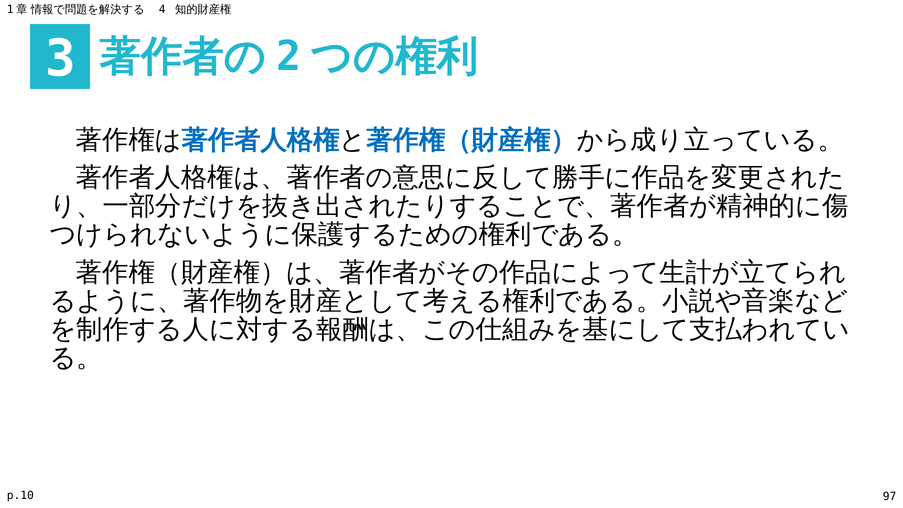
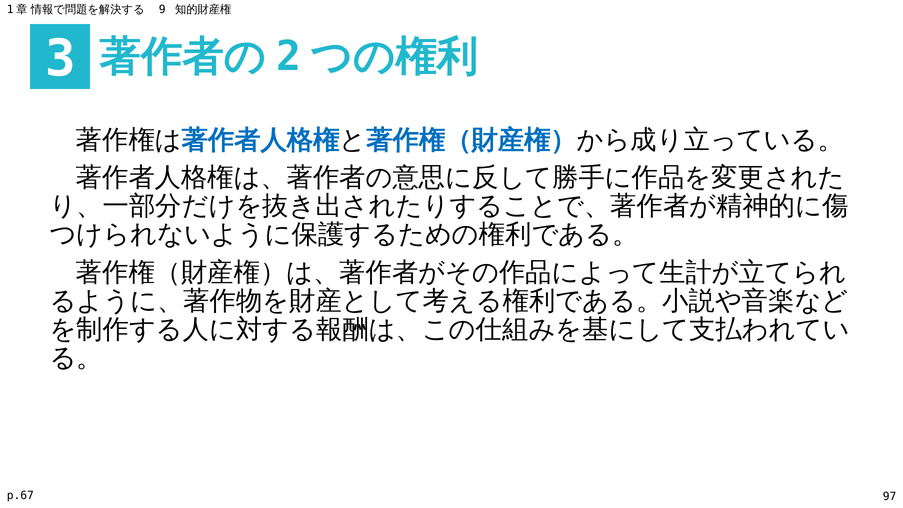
4: 4 -> 9 (162, 9)
p.10: p.10 -> p.67 (20, 496)
